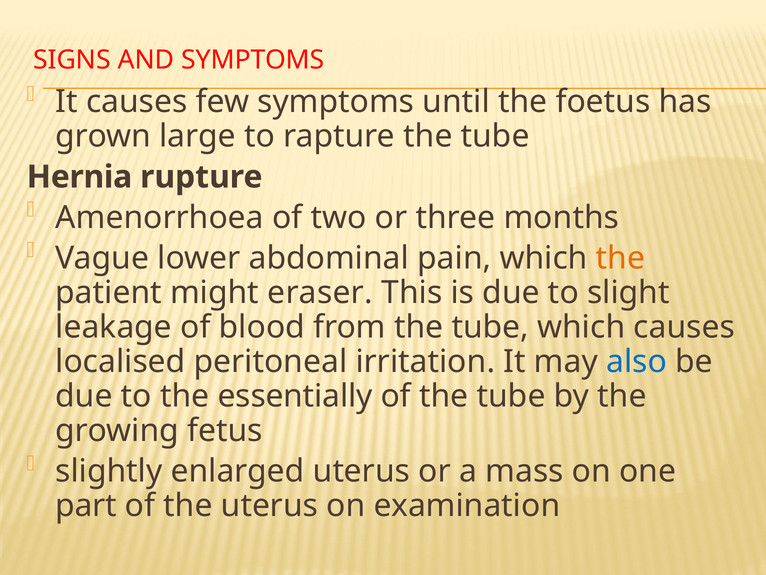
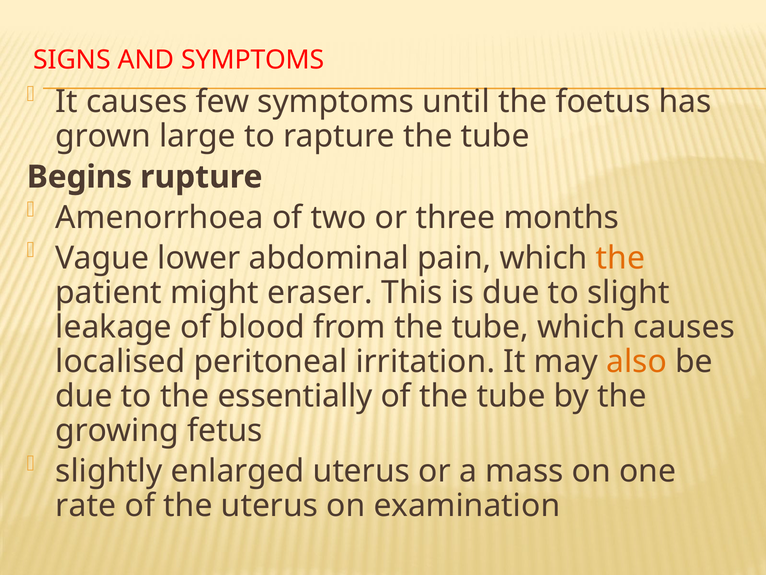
Hernia: Hernia -> Begins (79, 177)
also colour: blue -> orange (636, 361)
part: part -> rate (86, 505)
